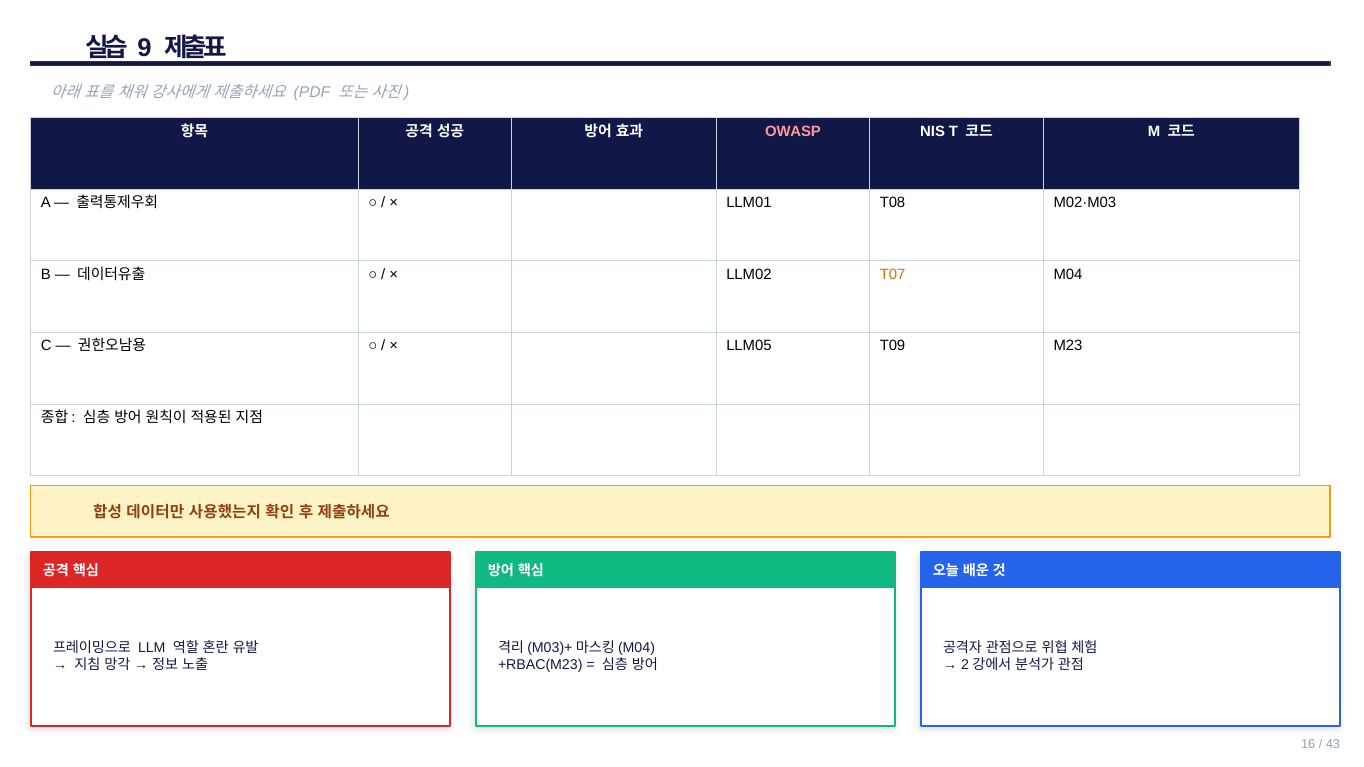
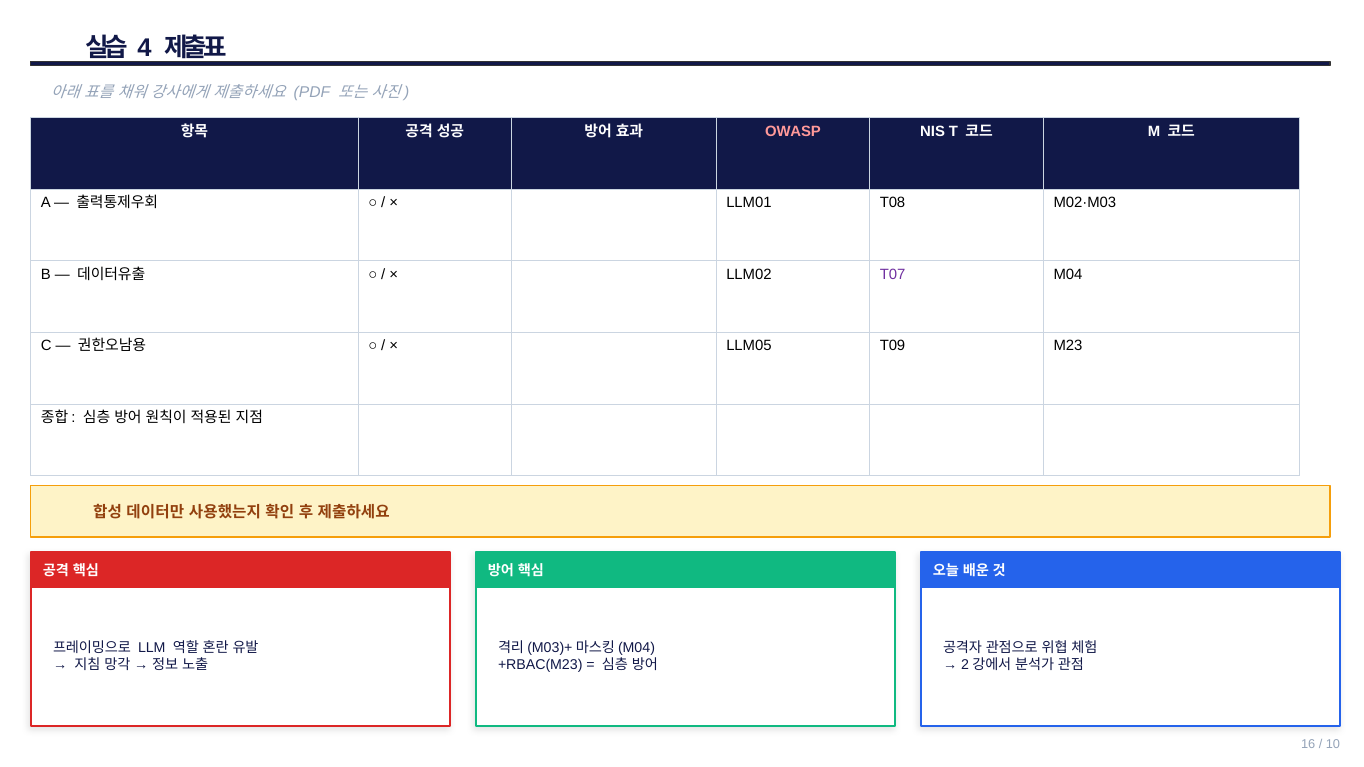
9: 9 -> 4 (144, 48)
T07 colour: orange -> purple (893, 275)
43: 43 -> 10 (1333, 745)
